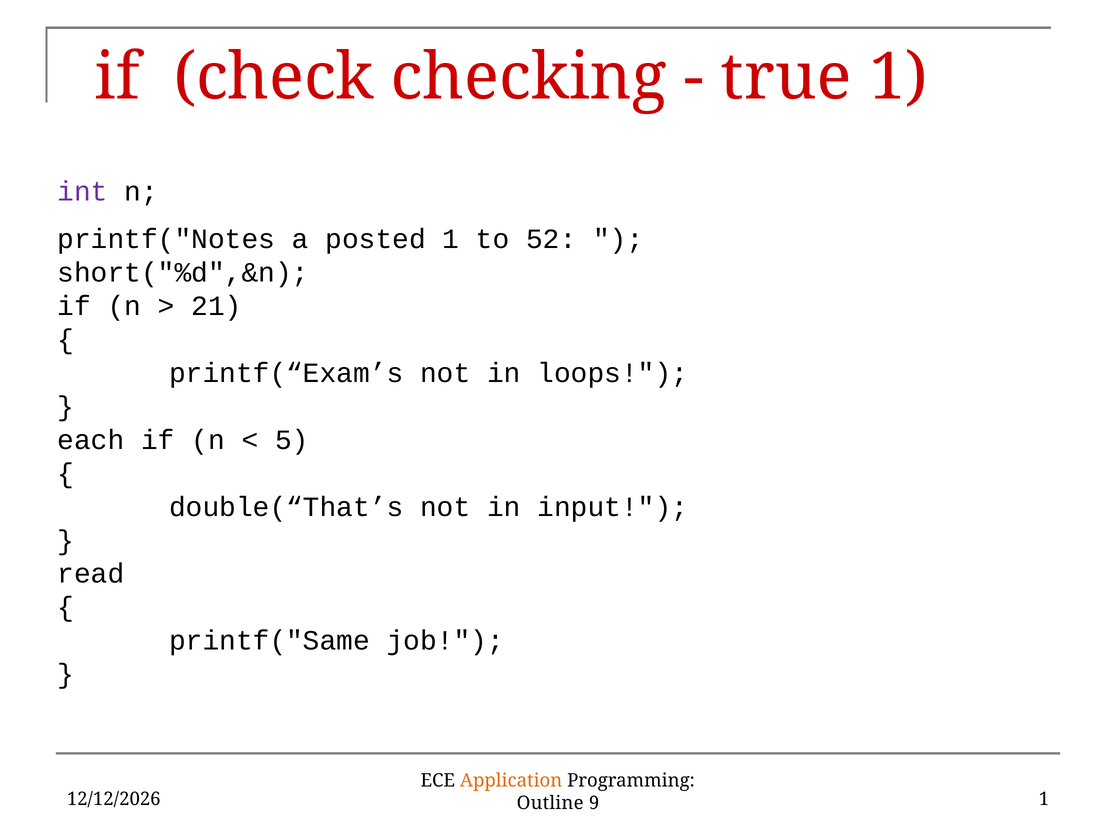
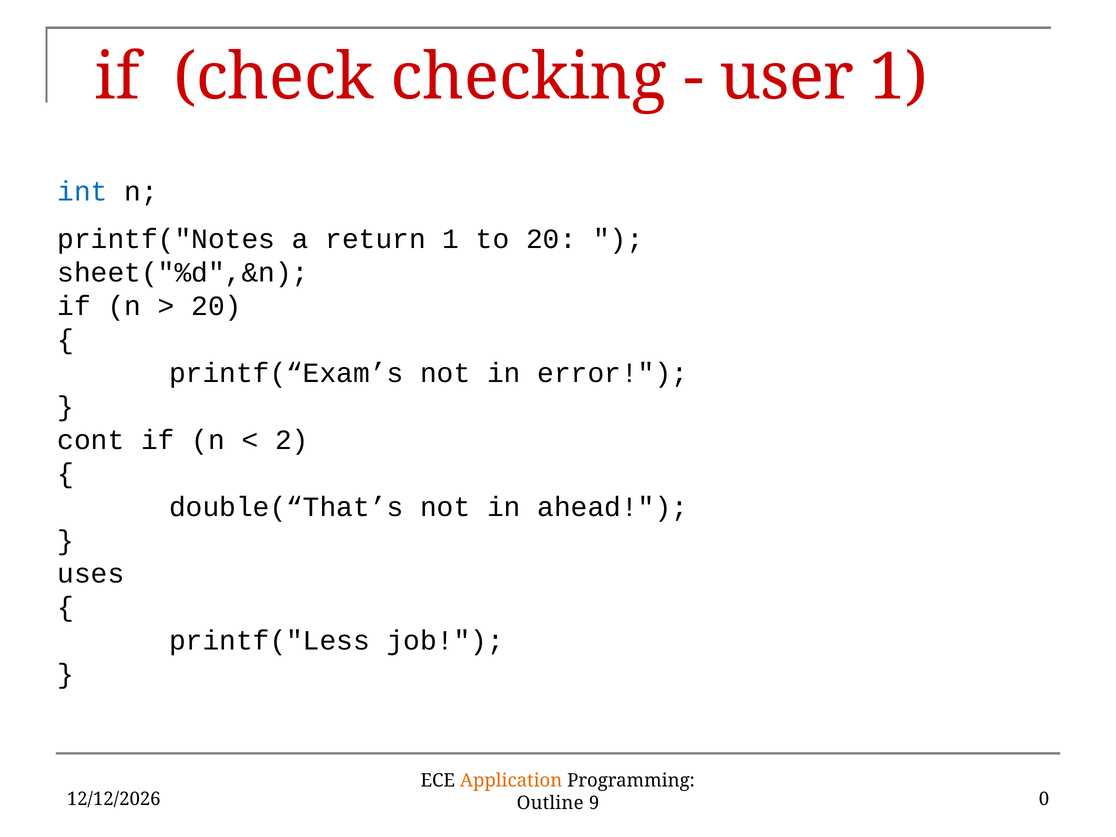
true: true -> user (787, 77)
int colour: purple -> blue (83, 192)
posted: posted -> return (376, 239)
to 52: 52 -> 20 (551, 239)
short("%d",&n: short("%d",&n -> sheet("%d",&n (183, 272)
21: 21 -> 20 (216, 306)
loops: loops -> error (613, 373)
each: each -> cont (91, 440)
5: 5 -> 2 (292, 440)
input: input -> ahead (613, 507)
read: read -> uses (91, 574)
printf("Same: printf("Same -> printf("Less (270, 641)
1: 1 -> 0 (1044, 799)
